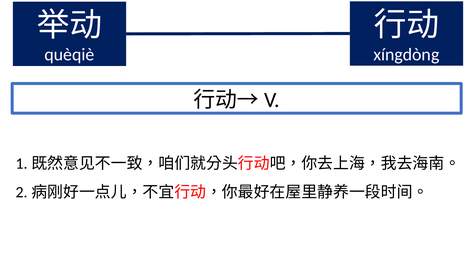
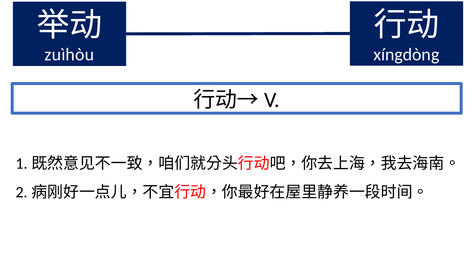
quèqiè: quèqiè -> zuìhòu (69, 55)
